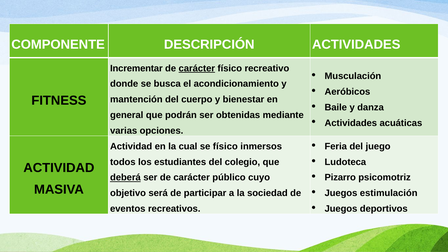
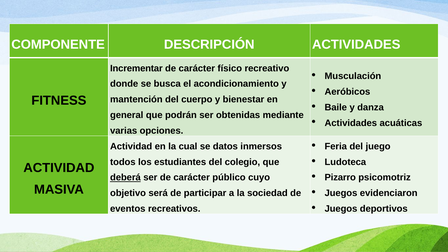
carácter underline: present -> none (197, 68)
se físico: físico -> datos (225, 146)
estimulación: estimulación -> evidenciaron (389, 193)
